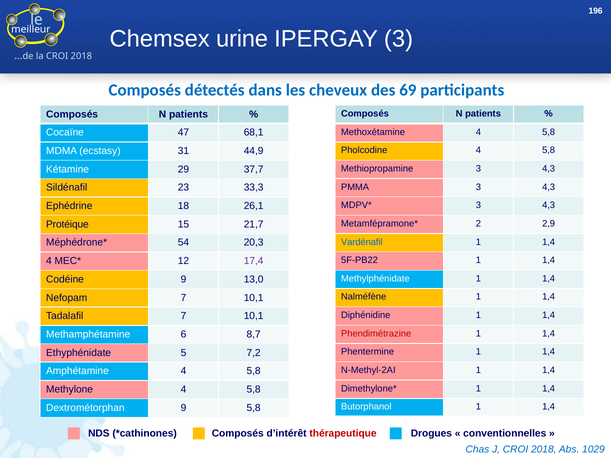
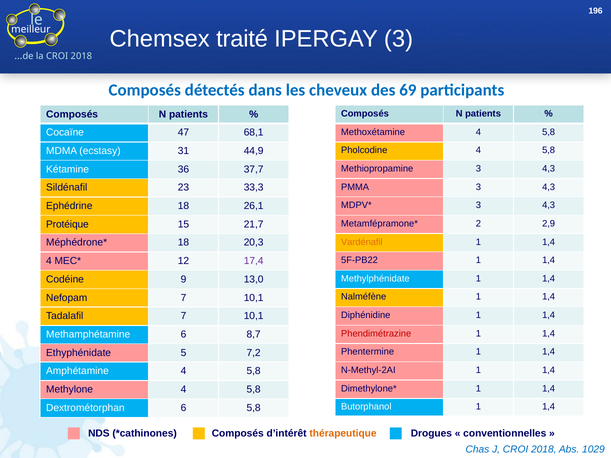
urine: urine -> traité (242, 39)
29: 29 -> 36 (183, 169)
Vardénafil colour: blue -> orange (362, 242)
54: 54 -> 18 (183, 243)
Dextrométorphan 9: 9 -> 6 (183, 408)
thérapeutique colour: red -> orange (343, 434)
